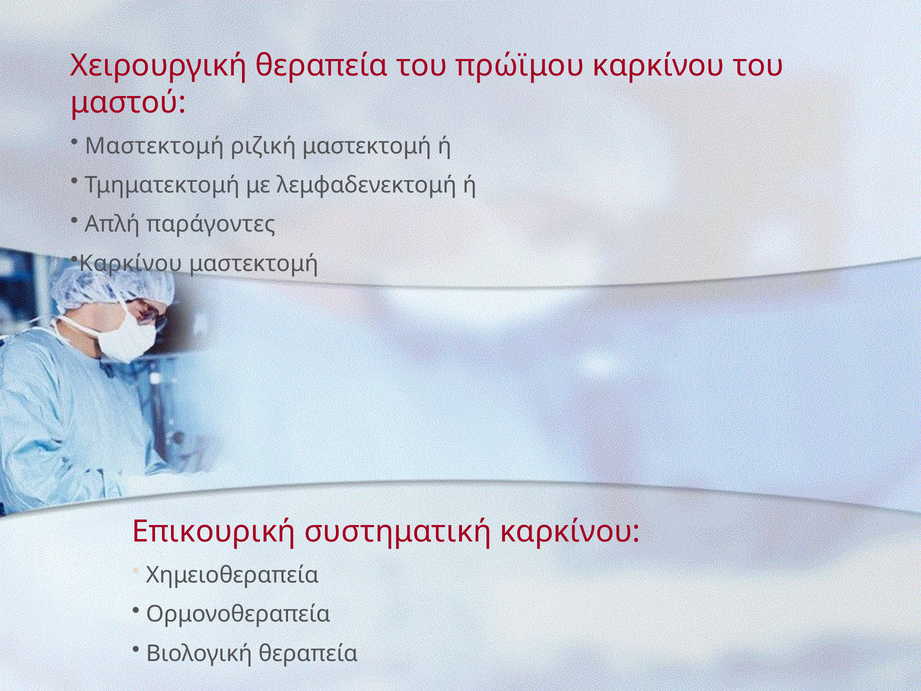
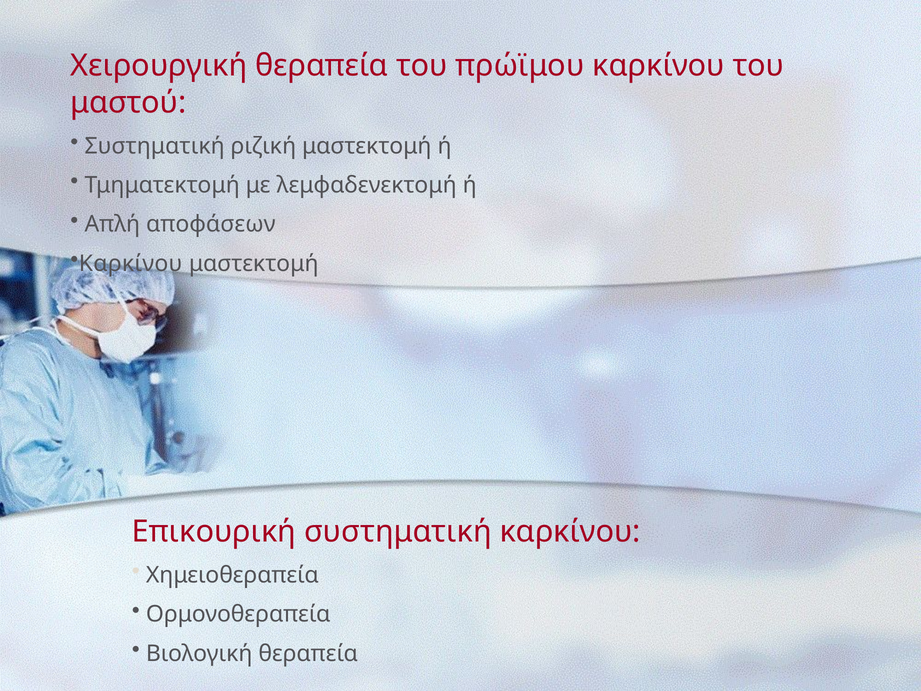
Μαστεκτομή: Μαστεκτομή -> Συστηματική (155, 146)
παράγοντες: παράγοντες -> αποφάσεων (211, 224)
